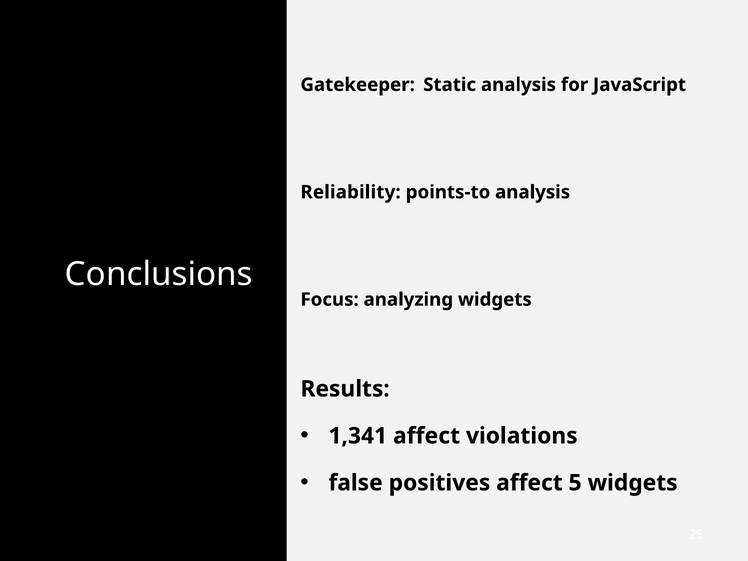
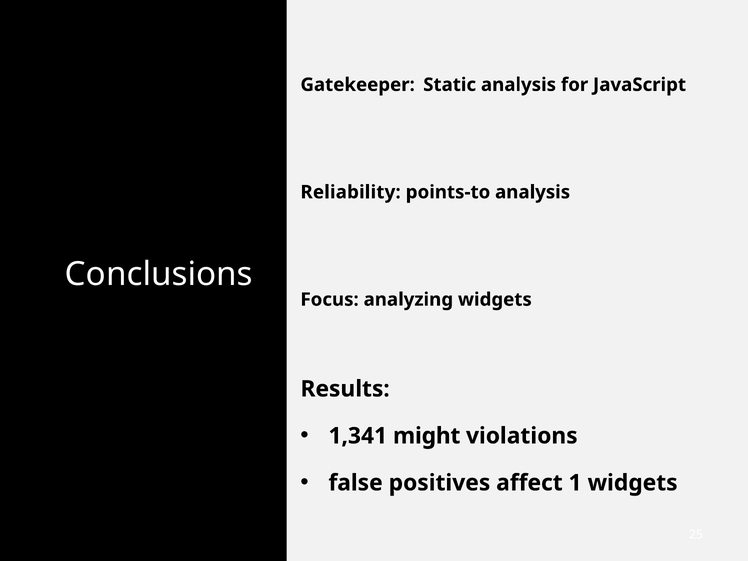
1,341 affect: affect -> might (427, 436)
5: 5 -> 1 (575, 483)
